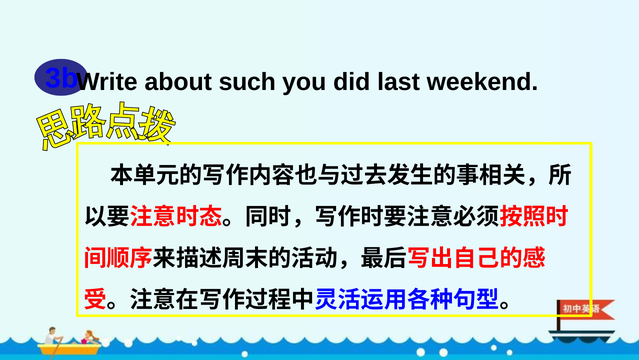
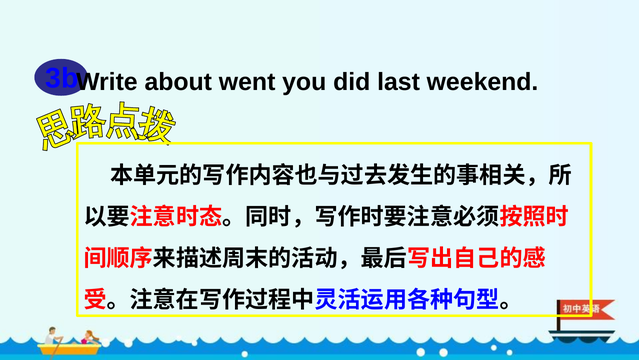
such: such -> went (247, 82)
